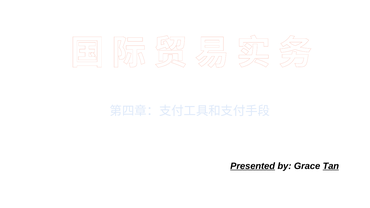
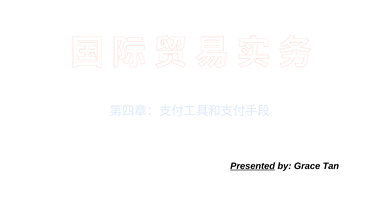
Tan underline: present -> none (331, 166)
